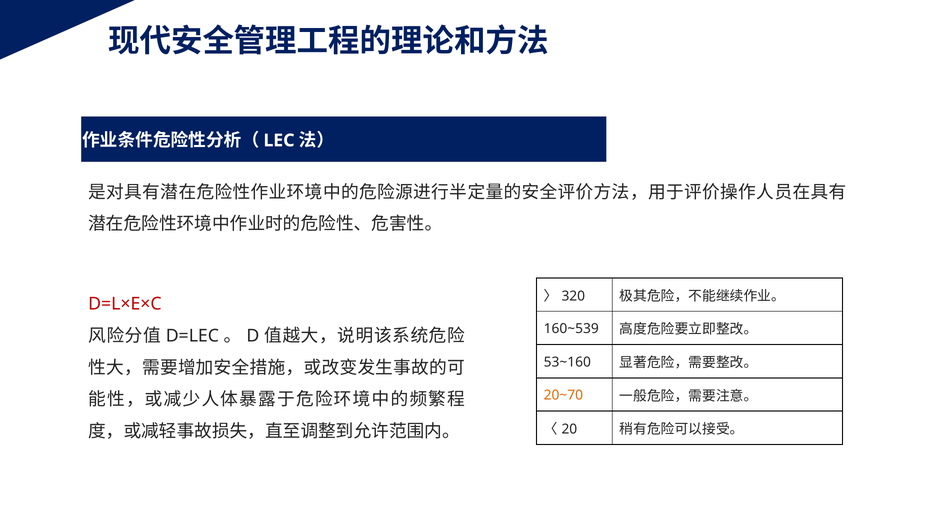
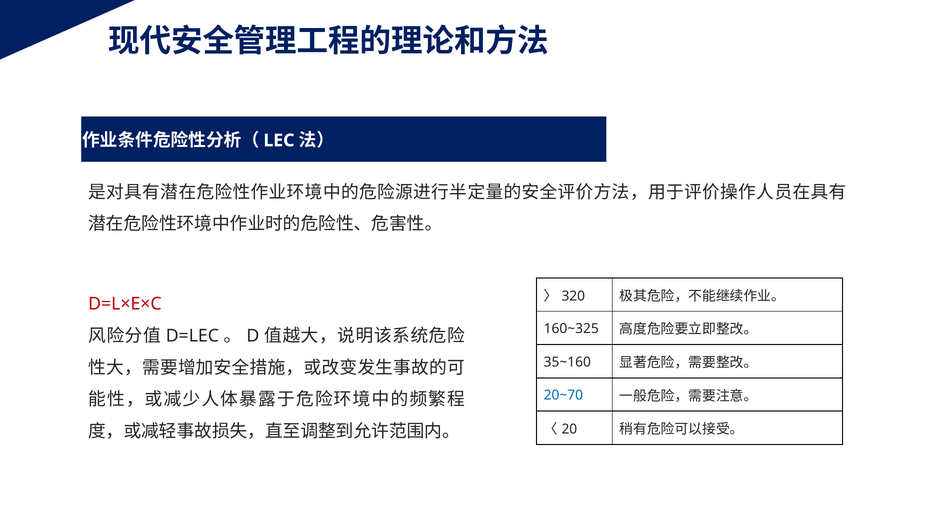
160~539: 160~539 -> 160~325 (571, 329)
53~160: 53~160 -> 35~160 (567, 362)
20~70 colour: orange -> blue (563, 395)
